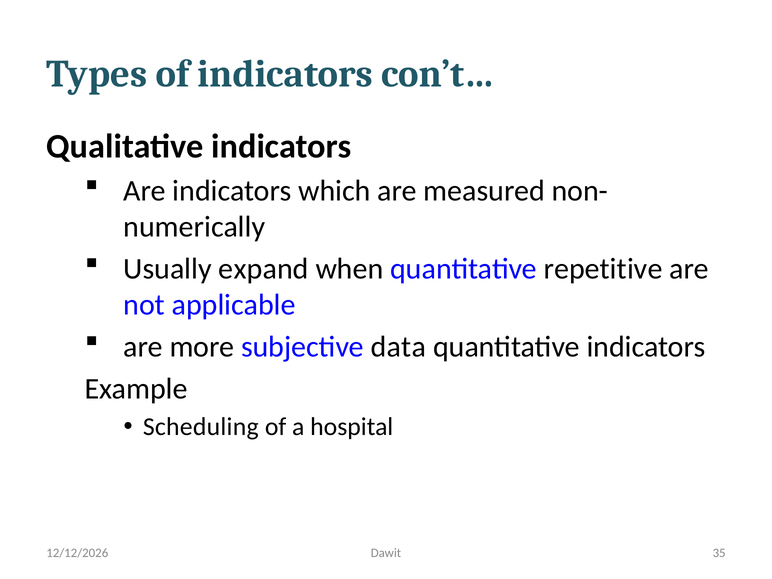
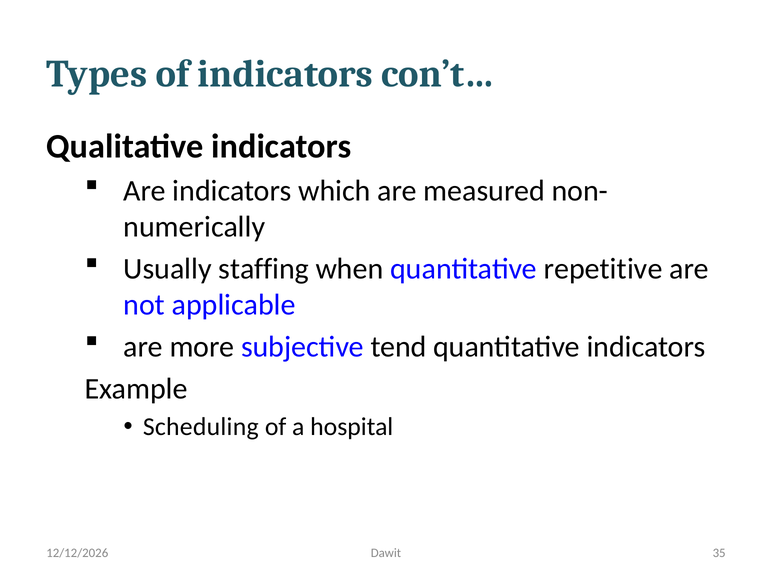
expand: expand -> staffing (264, 269)
data: data -> tend (399, 347)
